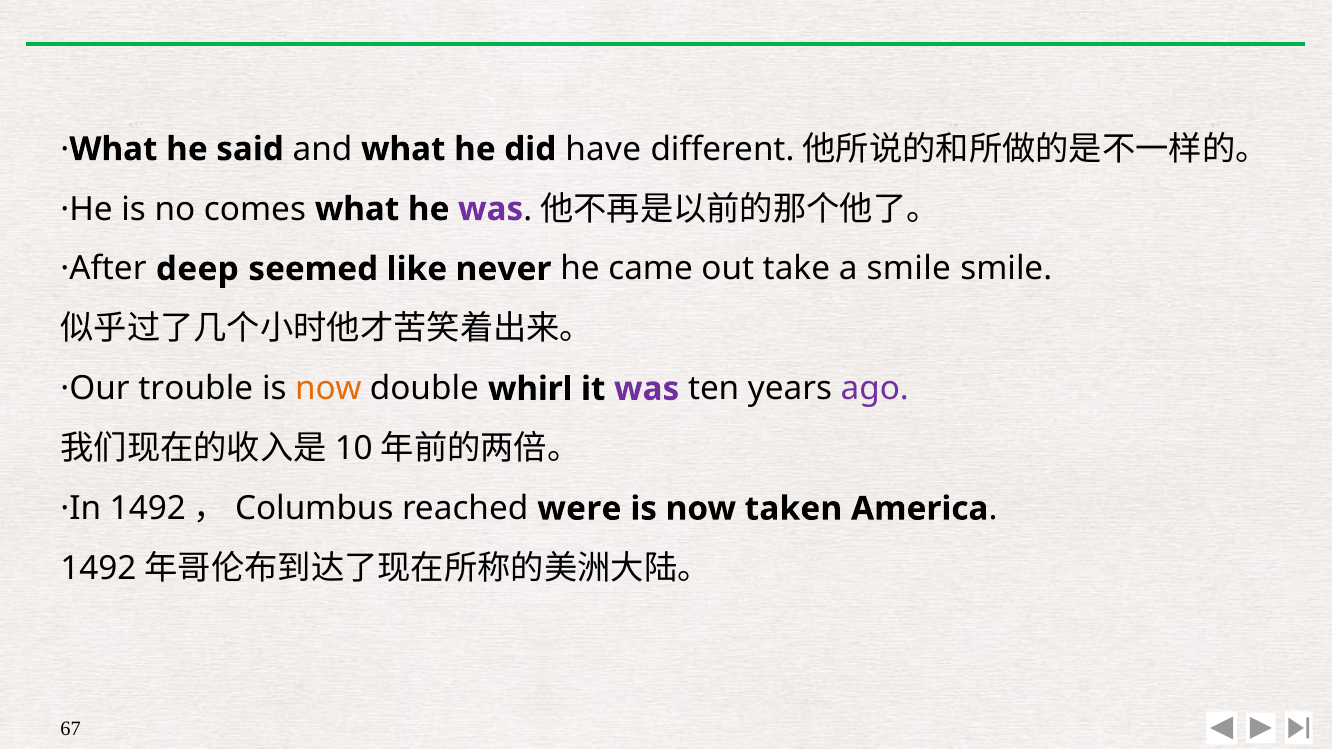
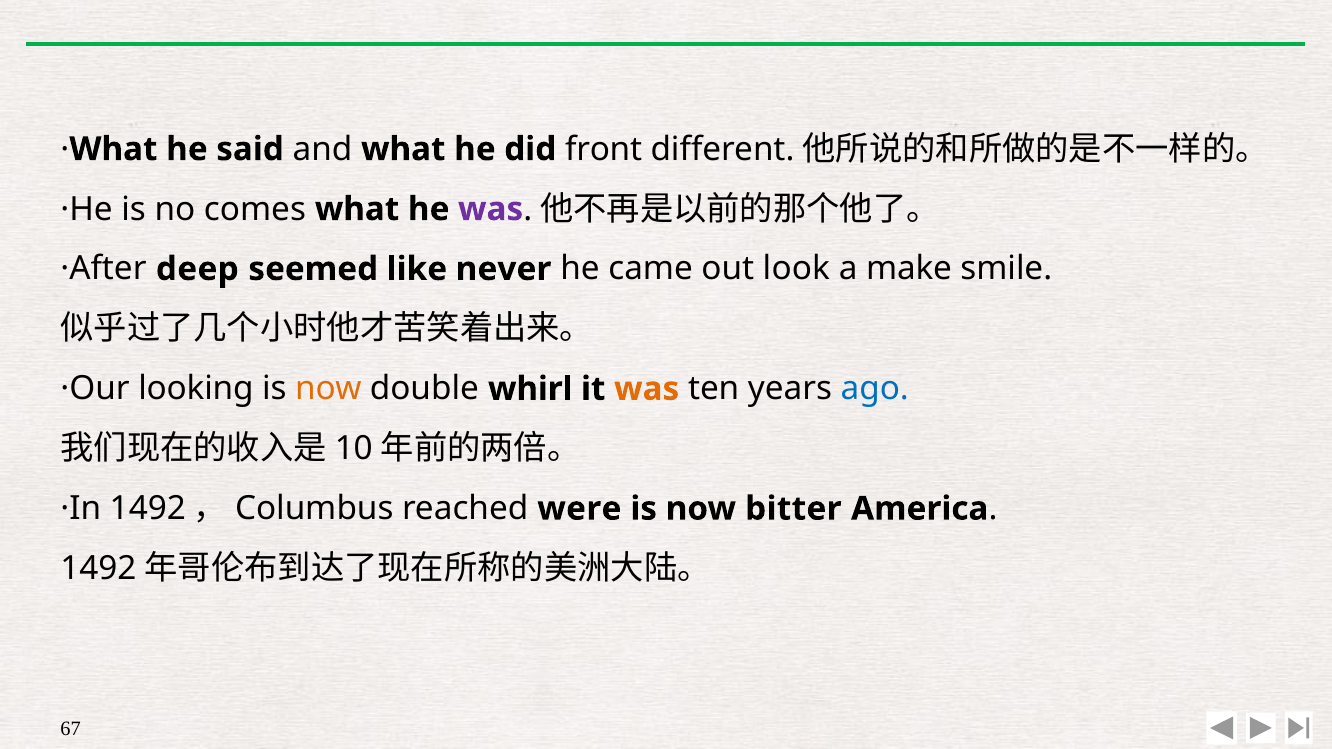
have: have -> front (604, 149)
take: take -> look (796, 269)
a smile: smile -> make (909, 269)
trouble: trouble -> looking (196, 389)
was colour: purple -> orange (647, 389)
ago colour: purple -> blue (875, 389)
taken: taken -> bitter (793, 509)
